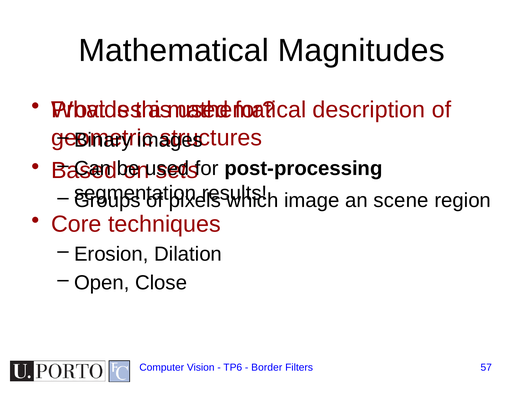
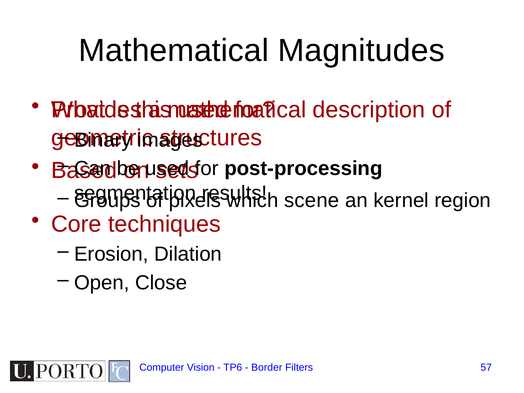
image: image -> scene (312, 201)
scene: scene -> kernel (401, 201)
